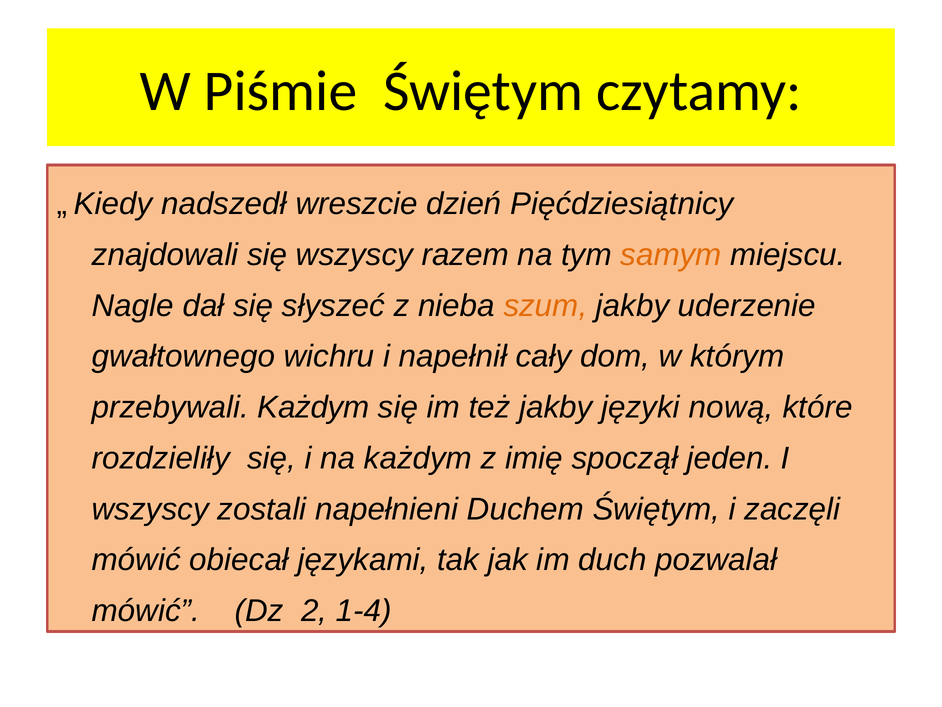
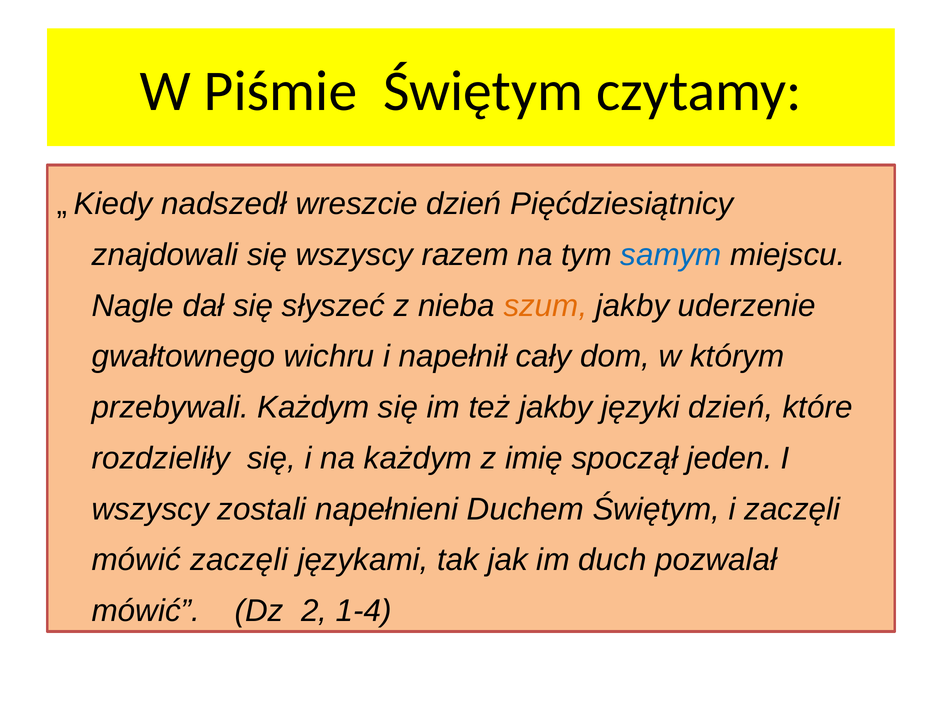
samym colour: orange -> blue (671, 255)
języki nową: nową -> dzień (731, 407)
mówić obiecał: obiecał -> zaczęli (239, 560)
